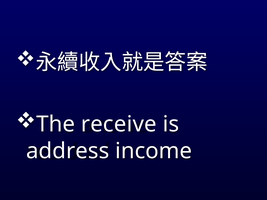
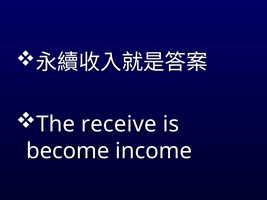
address: address -> become (68, 151)
